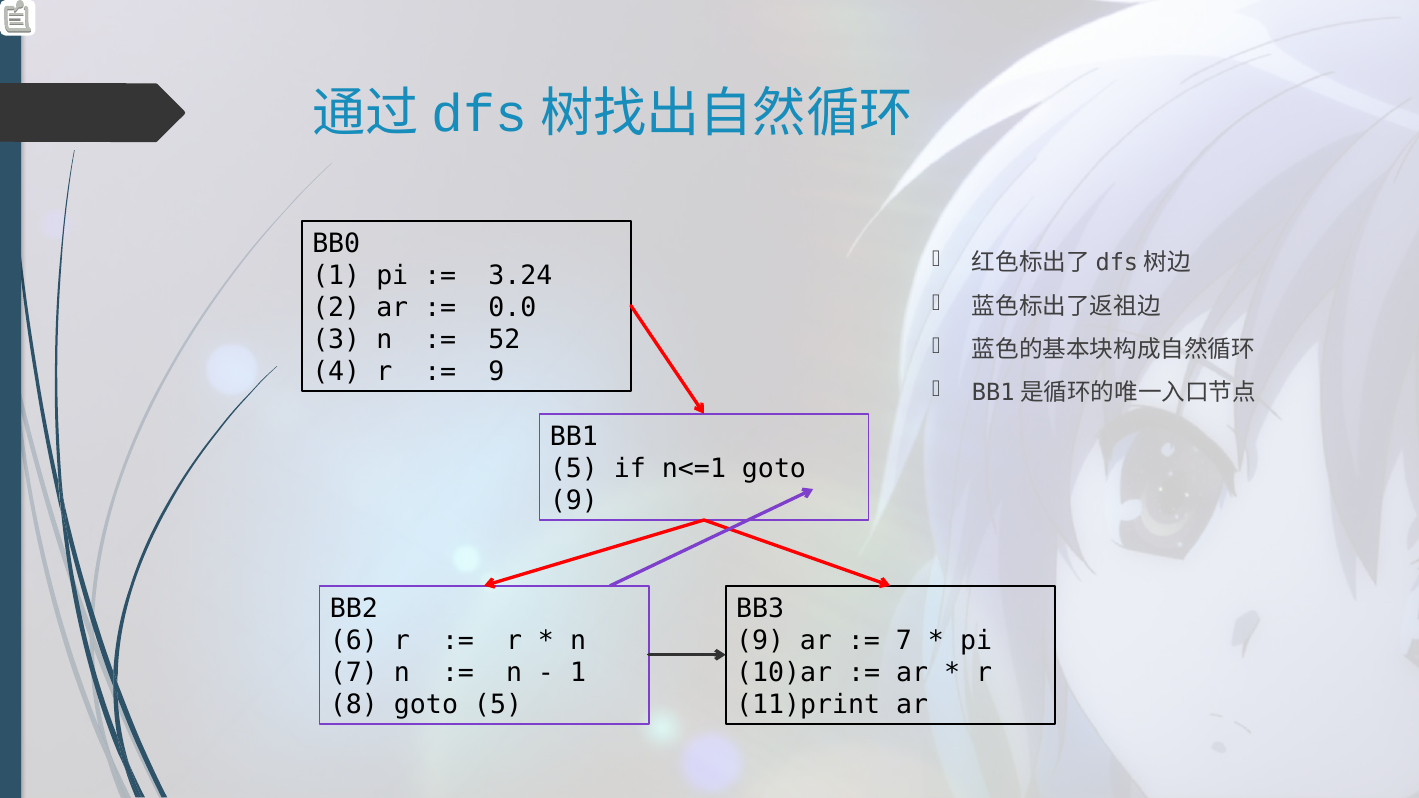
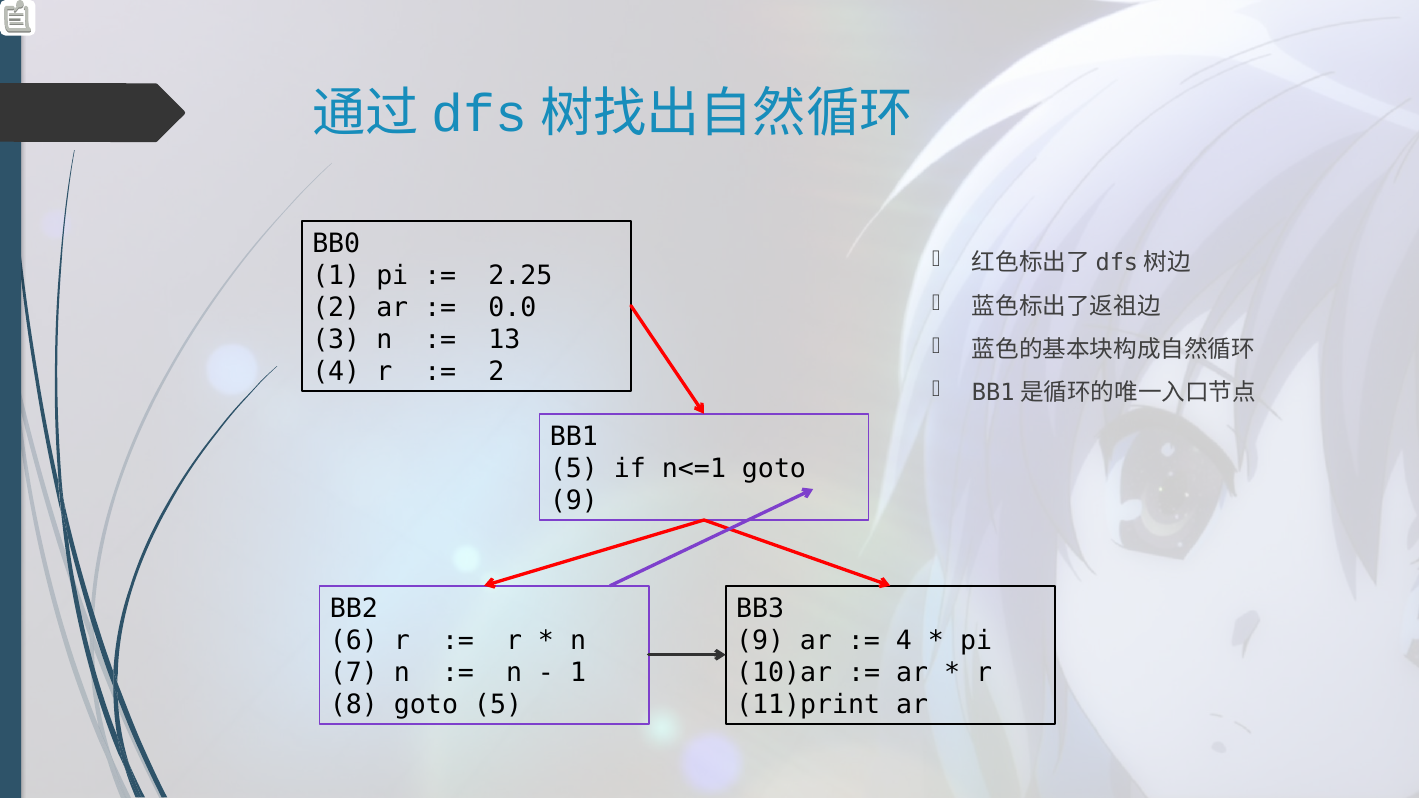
3.24: 3.24 -> 2.25 (520, 276)
52: 52 -> 13 (504, 339)
9: 9 -> 2 (496, 371)
7: 7 -> 4 (904, 641)
